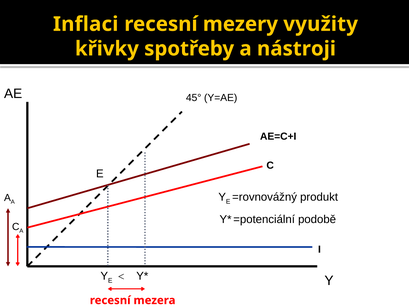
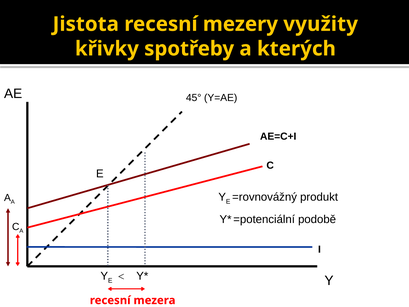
Inflaci: Inflaci -> Jistota (86, 24)
nástroji: nástroji -> kterých (296, 49)
